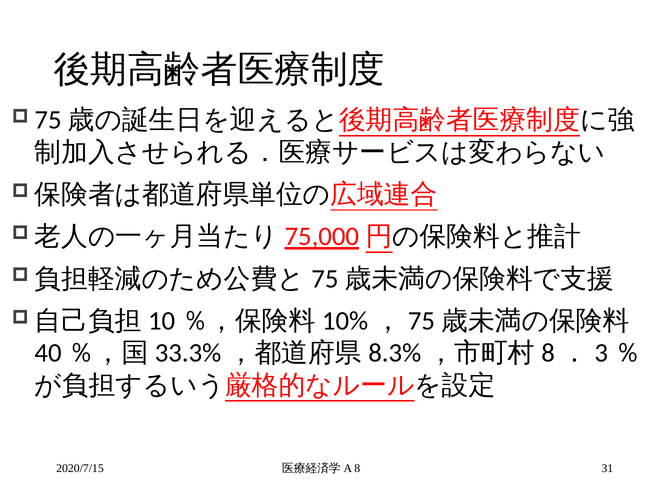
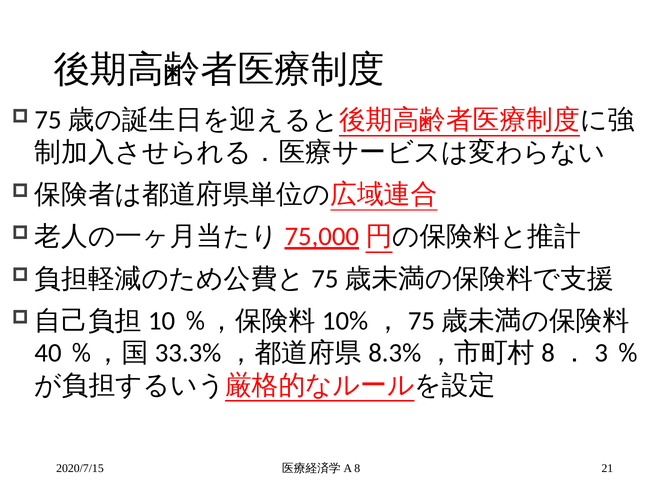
31: 31 -> 21 (607, 468)
